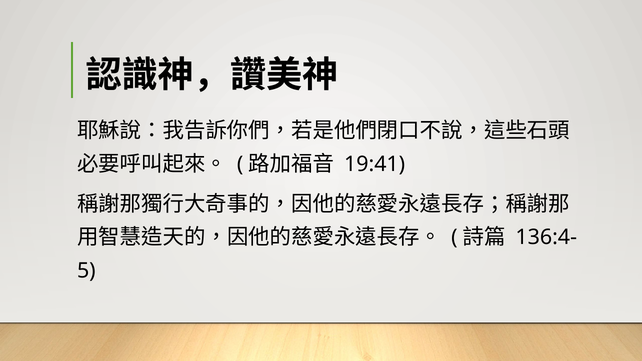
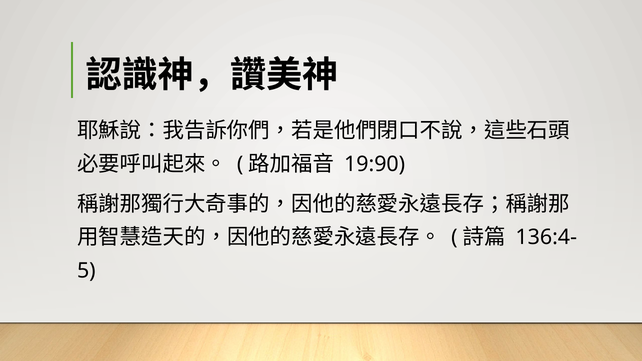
19:41: 19:41 -> 19:90 (375, 164)
